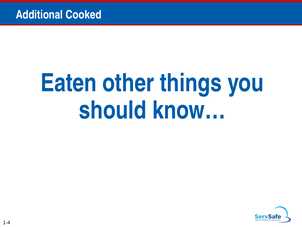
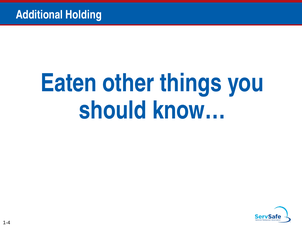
Cooked: Cooked -> Holding (84, 15)
